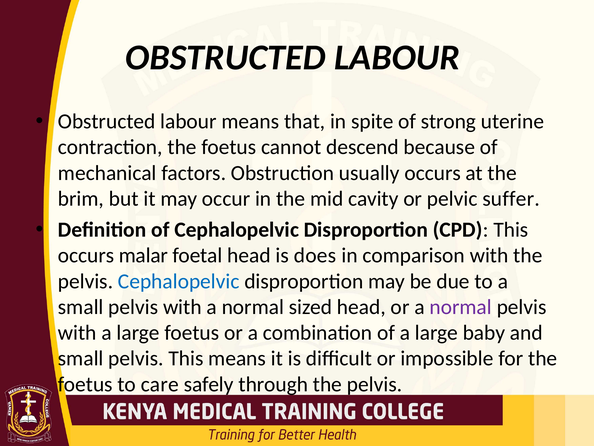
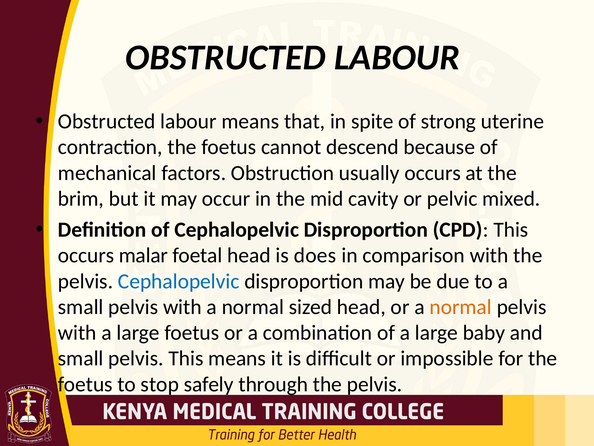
suffer: suffer -> mixed (511, 199)
normal colour: purple -> orange (461, 307)
care: care -> stop (160, 384)
